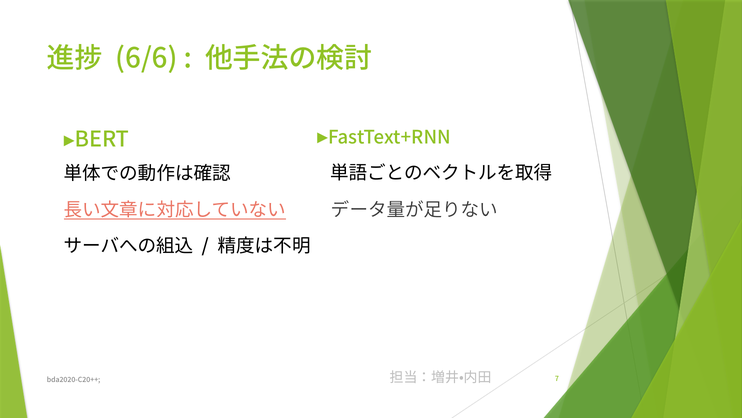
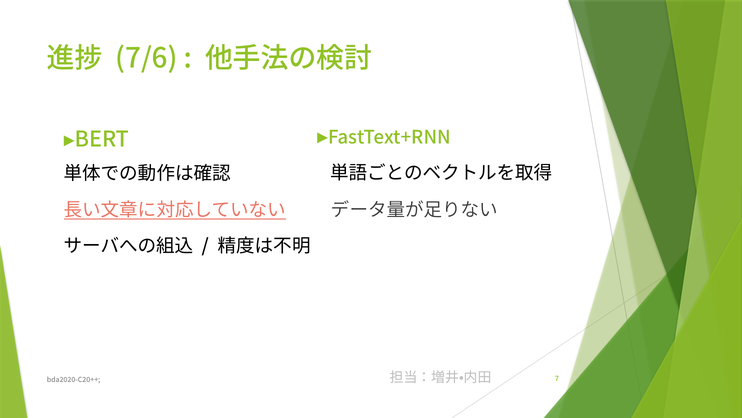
6/6: 6/6 -> 7/6 (146, 59)
